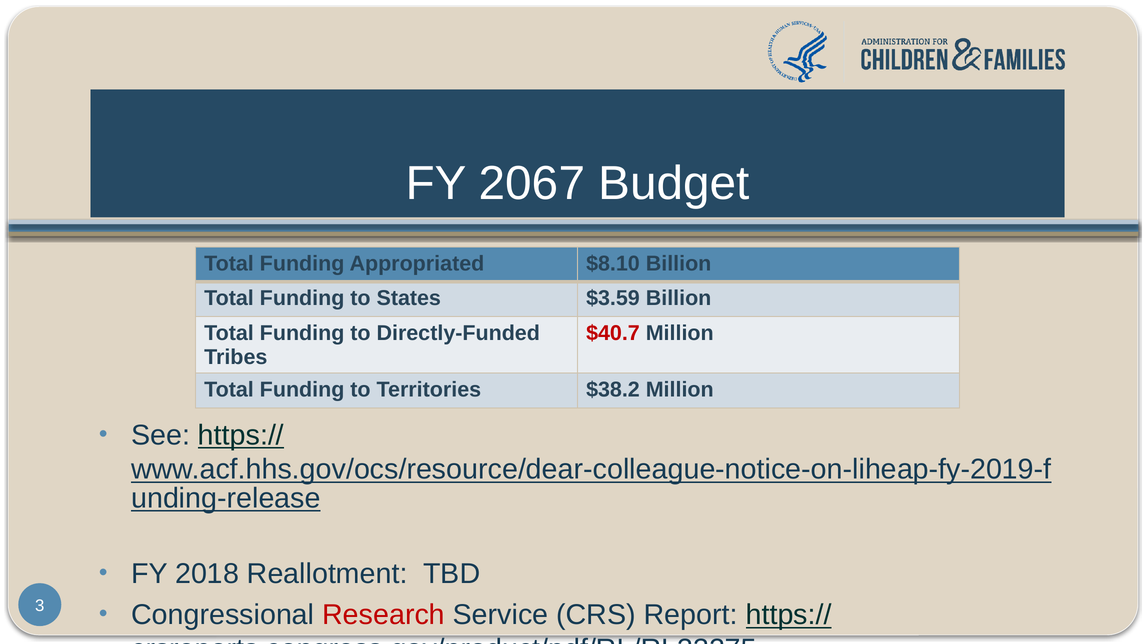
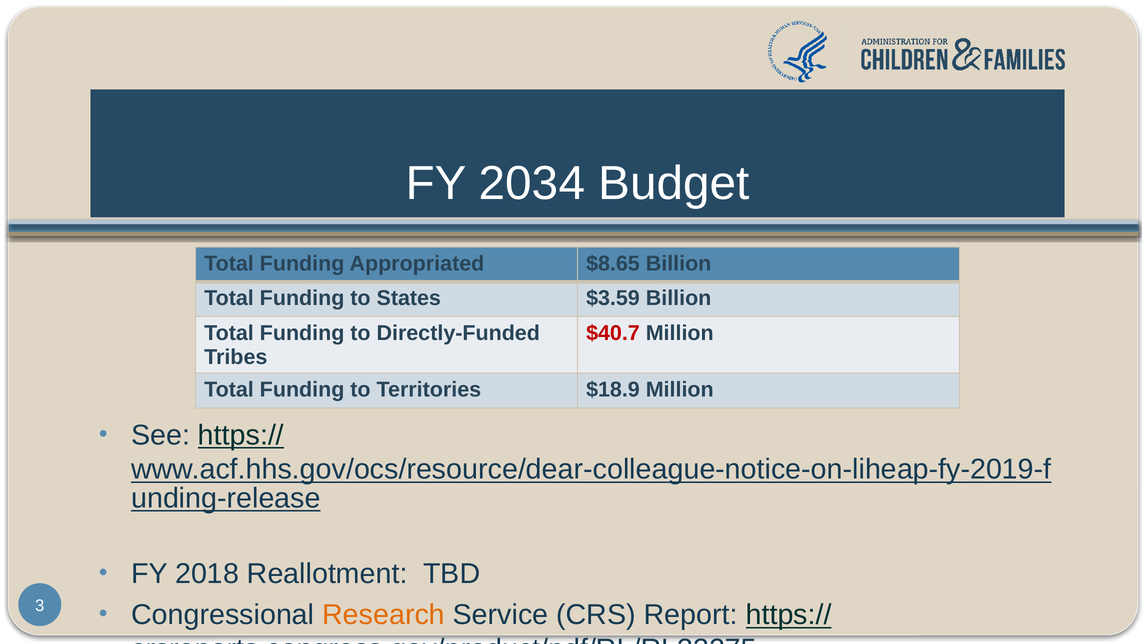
2067: 2067 -> 2034 (532, 184)
$8.10: $8.10 -> $8.65 (613, 264)
$38.2: $38.2 -> $18.9 (613, 390)
Research colour: red -> orange (384, 616)
